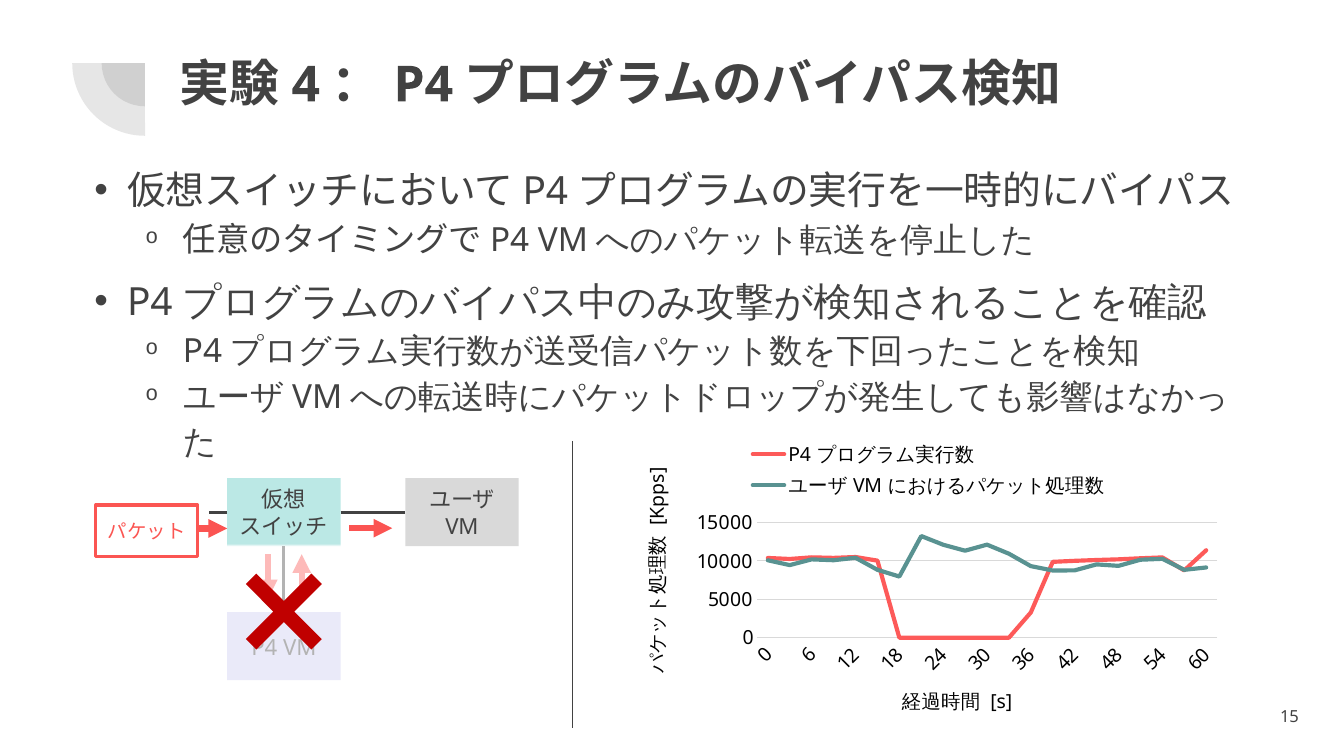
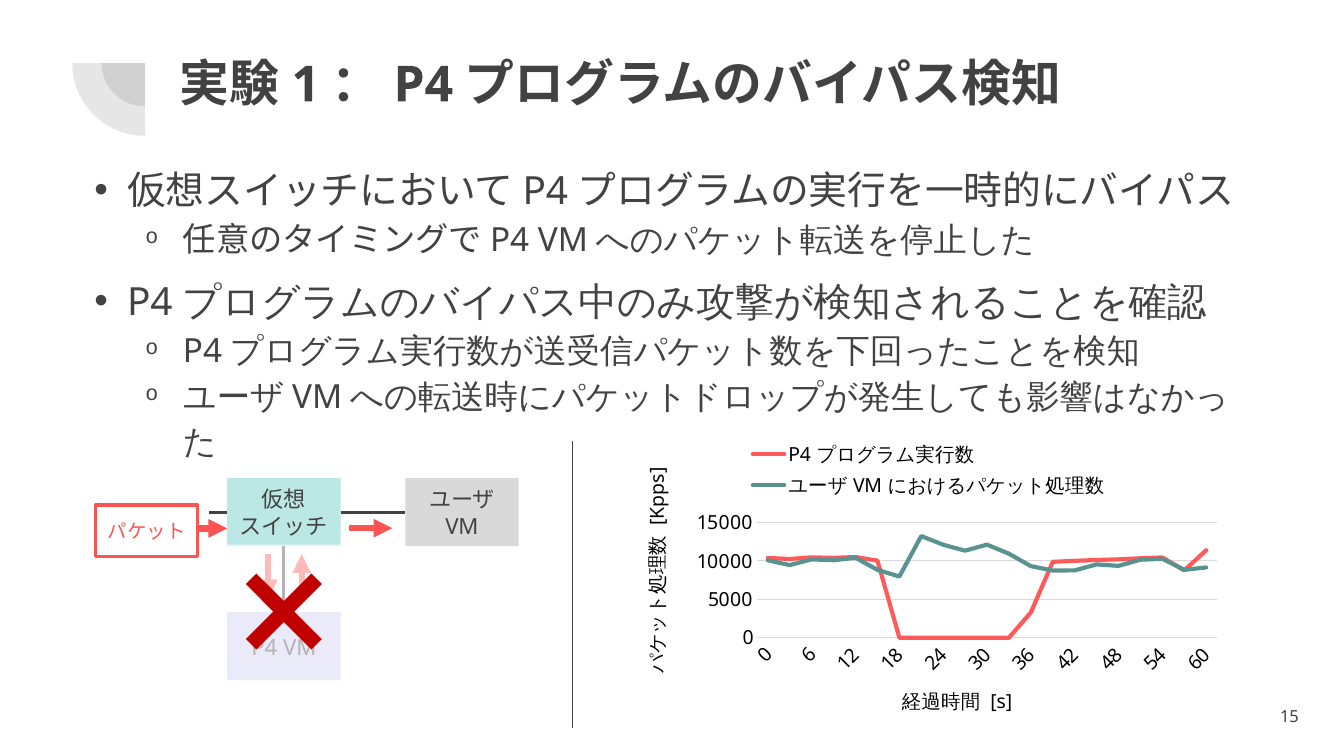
4: 4 -> 1 (306, 85)
